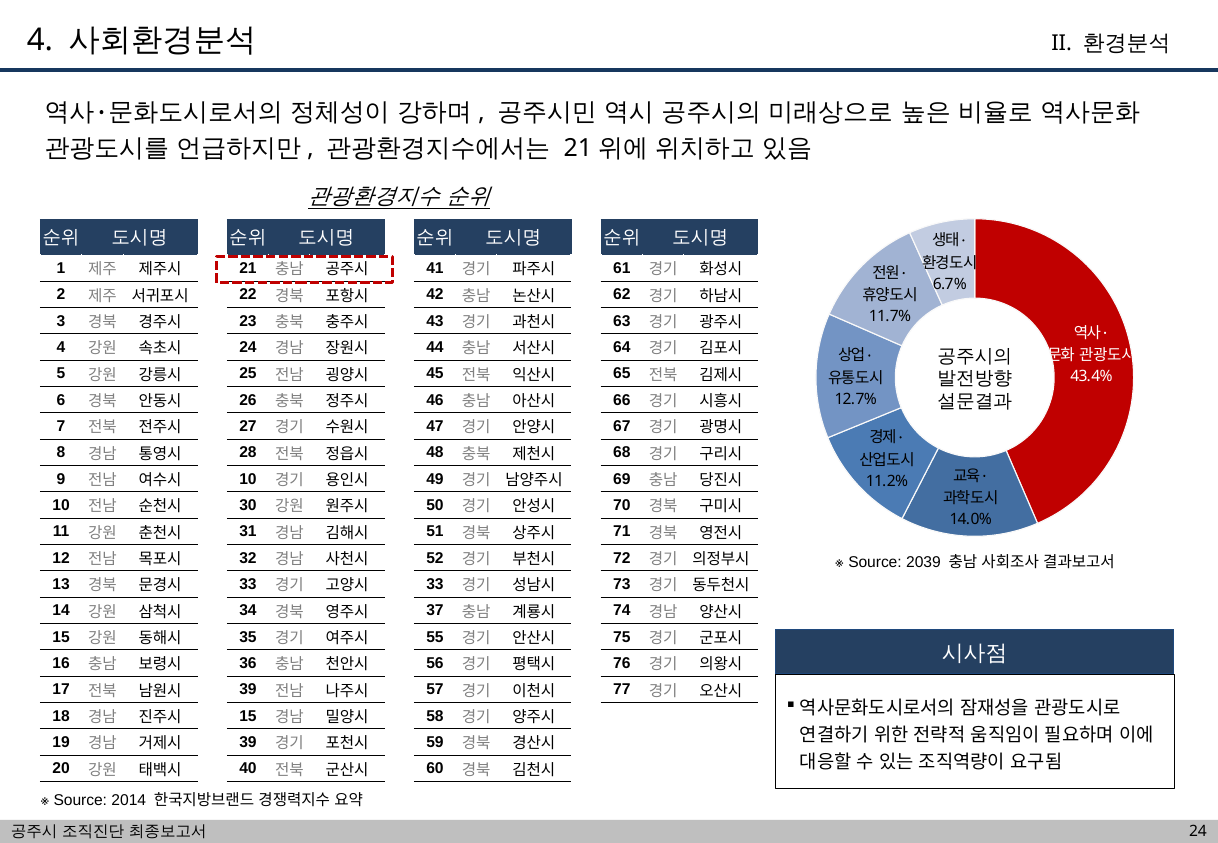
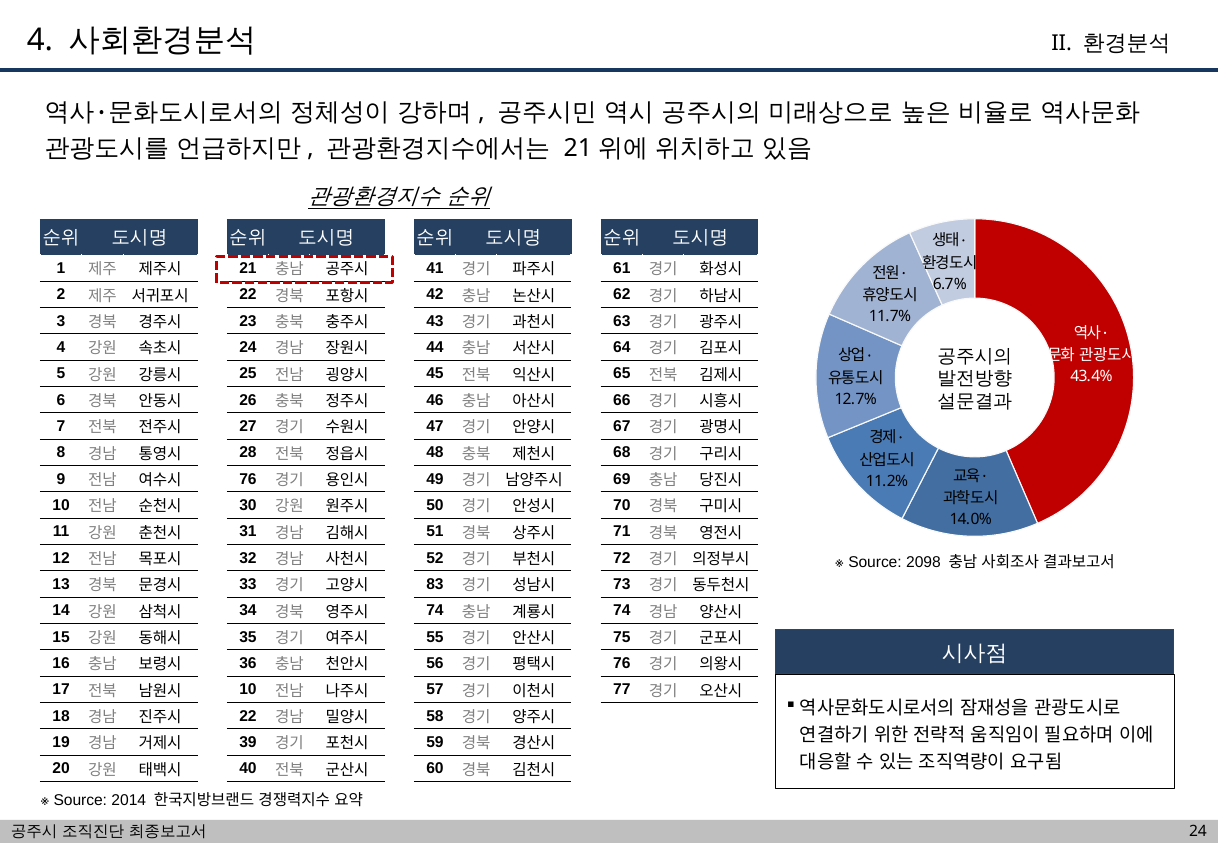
10: 10 -> 76 (248, 479)
2039: 2039 -> 2098 (923, 562)
33: 33 -> 83 (435, 585)
37: 37 -> 74 (435, 611)
39: 39 -> 10 (248, 690)
15: 15 -> 22 (248, 716)
